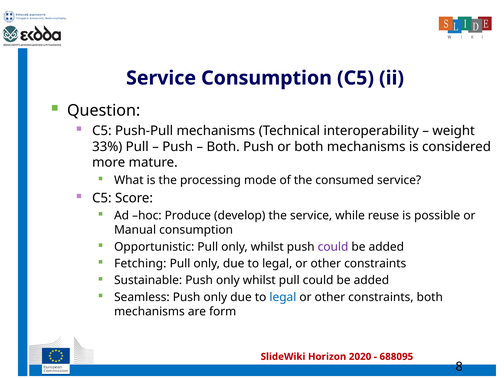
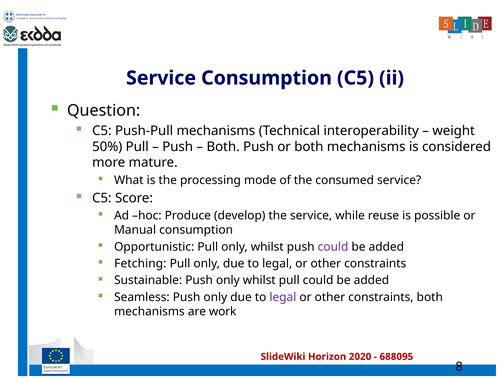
33%: 33% -> 50% (107, 147)
legal colour: blue -> purple (283, 297)
form: form -> work (223, 311)
